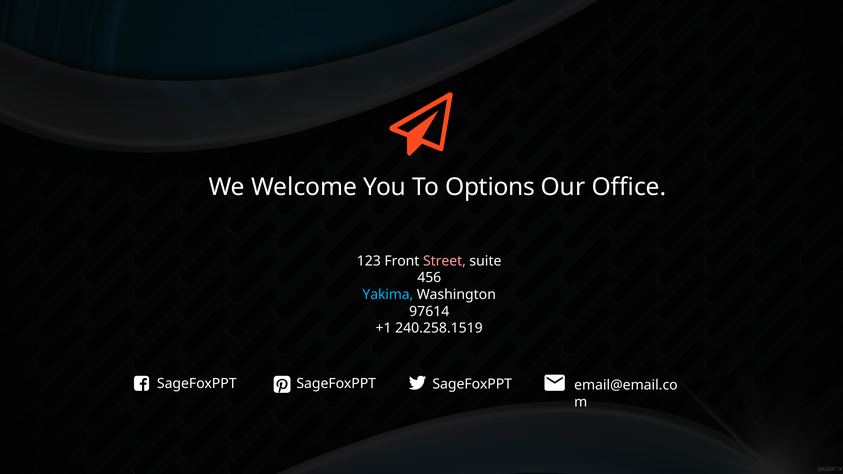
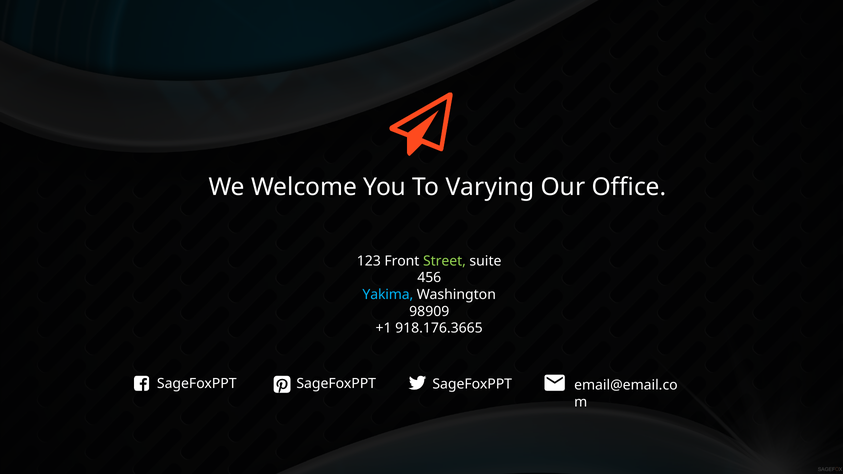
Options: Options -> Varying (490, 187)
Street colour: pink -> light green (445, 261)
97614: 97614 -> 98909 (429, 312)
240.258.1519: 240.258.1519 -> 918.176.3665 (439, 328)
